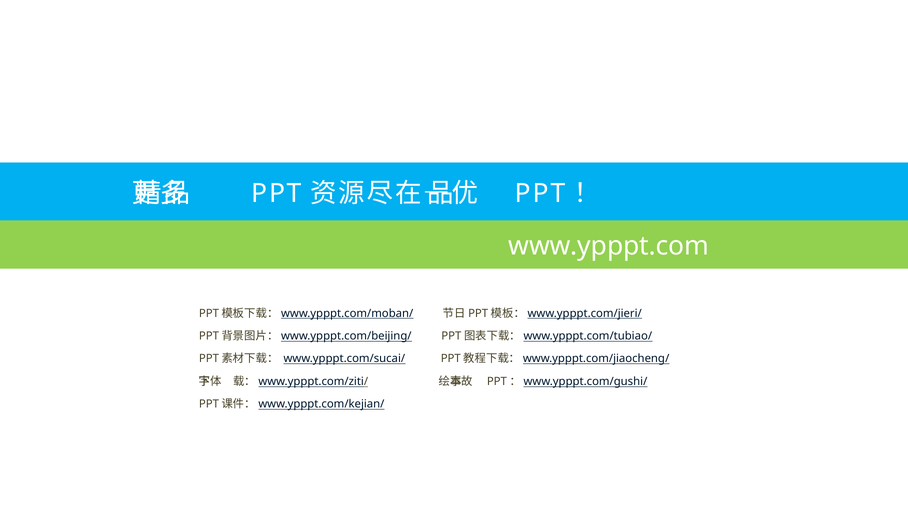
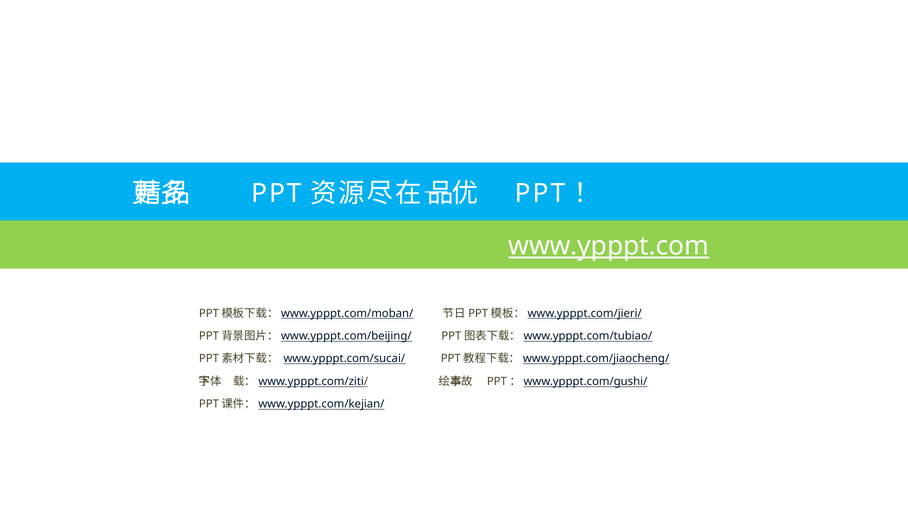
www.ypppt.com underline: none -> present (609, 246)
